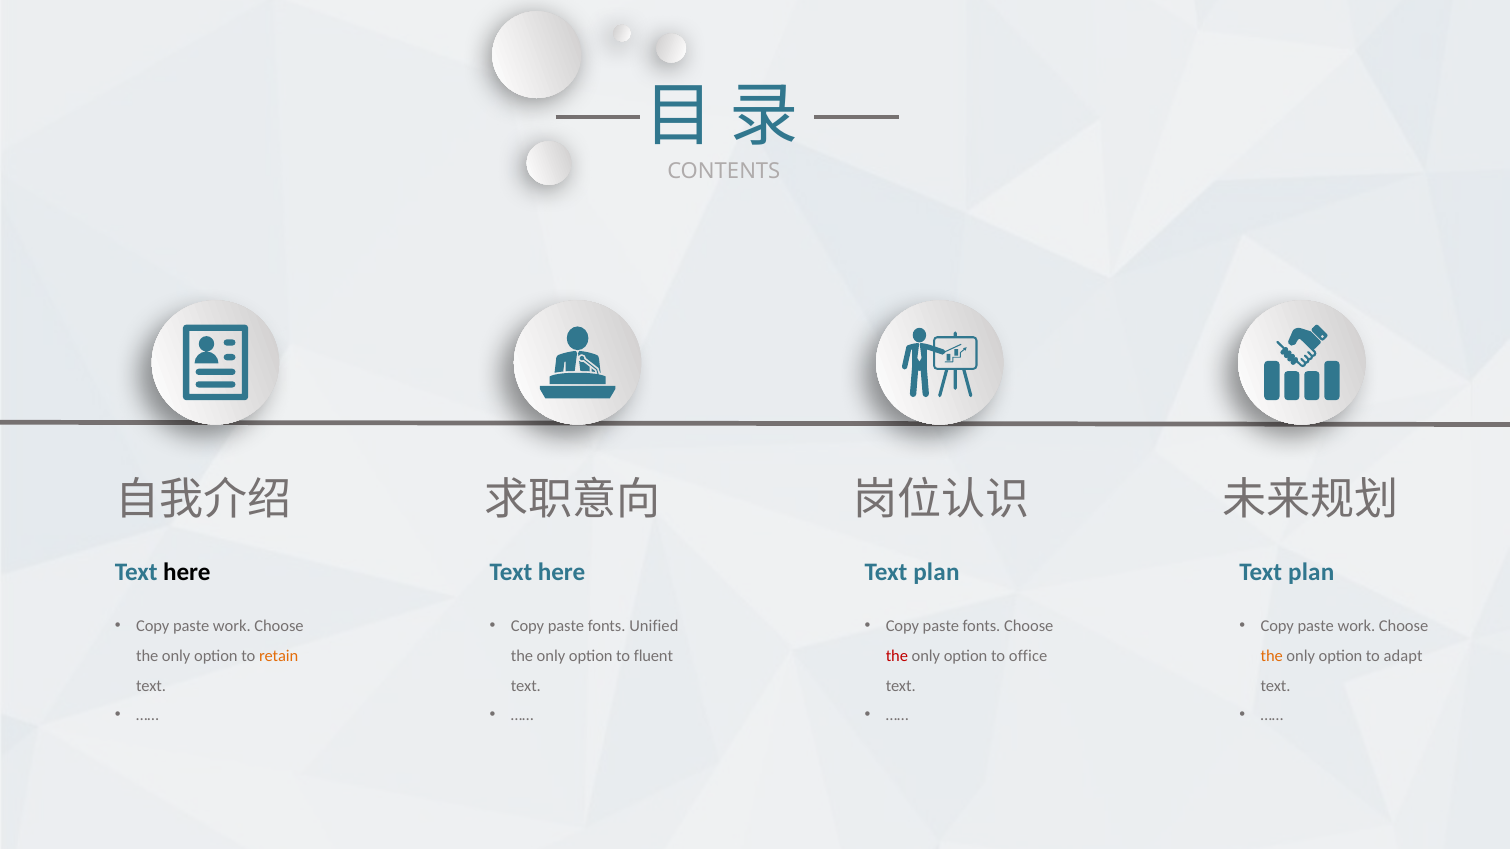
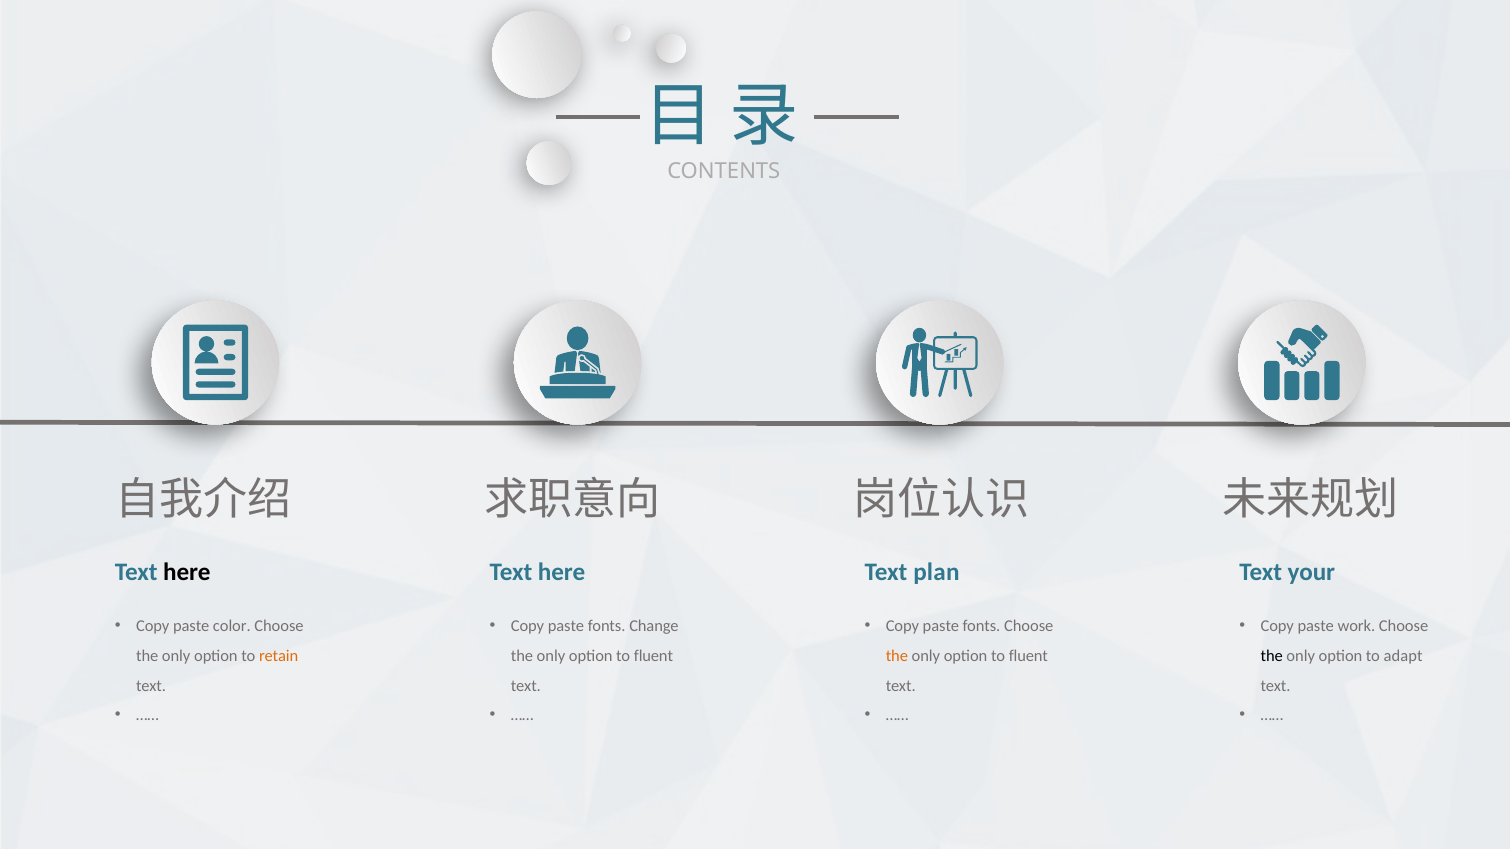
plan: plan -> your (1311, 572)
work: work -> color (232, 626)
Unified: Unified -> Change (654, 626)
the colour: red -> orange (897, 656)
office: office -> fluent (1028, 656)
the colour: orange -> black (1272, 656)
